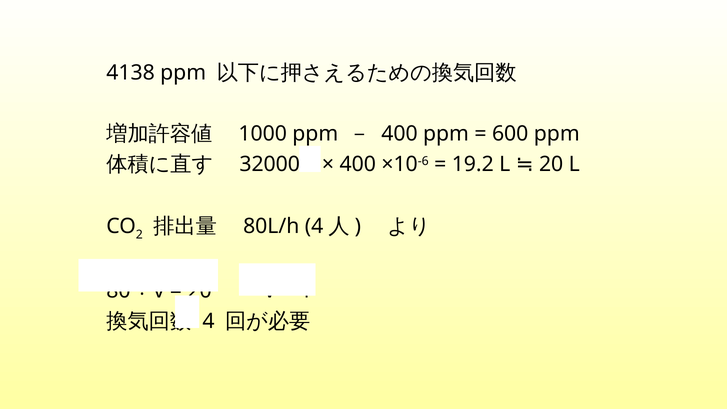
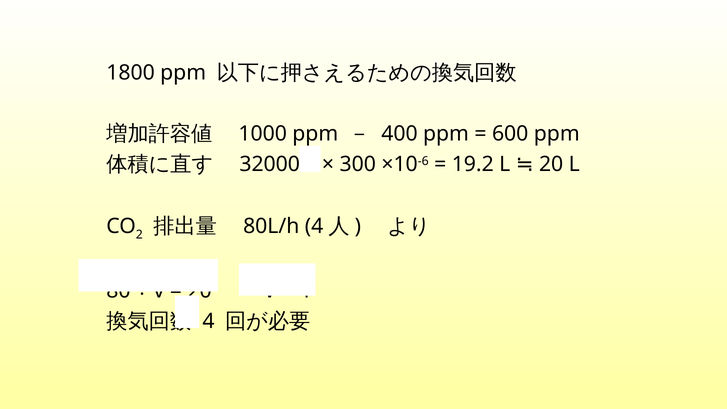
4138: 4138 -> 1800 (131, 73)
400: 400 -> 300 (358, 164)
